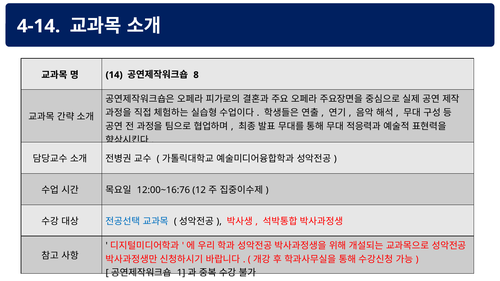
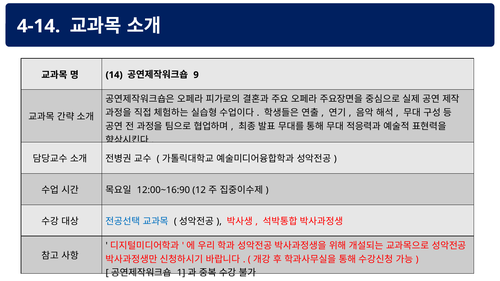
8: 8 -> 9 (196, 75)
12:00~16:76: 12:00~16:76 -> 12:00~16:90 (163, 190)
